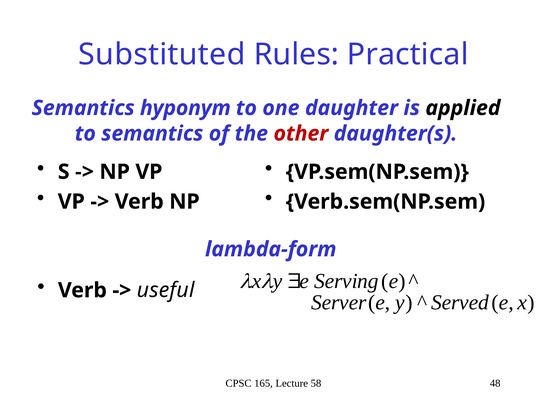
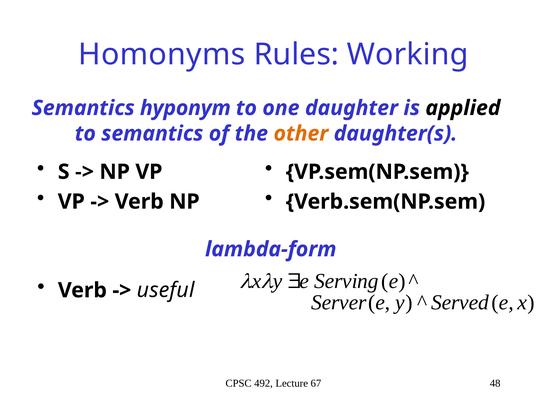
Substituted: Substituted -> Homonyms (162, 55)
Practical: Practical -> Working (408, 55)
other colour: red -> orange (301, 134)
165: 165 -> 492 (264, 384)
58: 58 -> 67 (316, 384)
